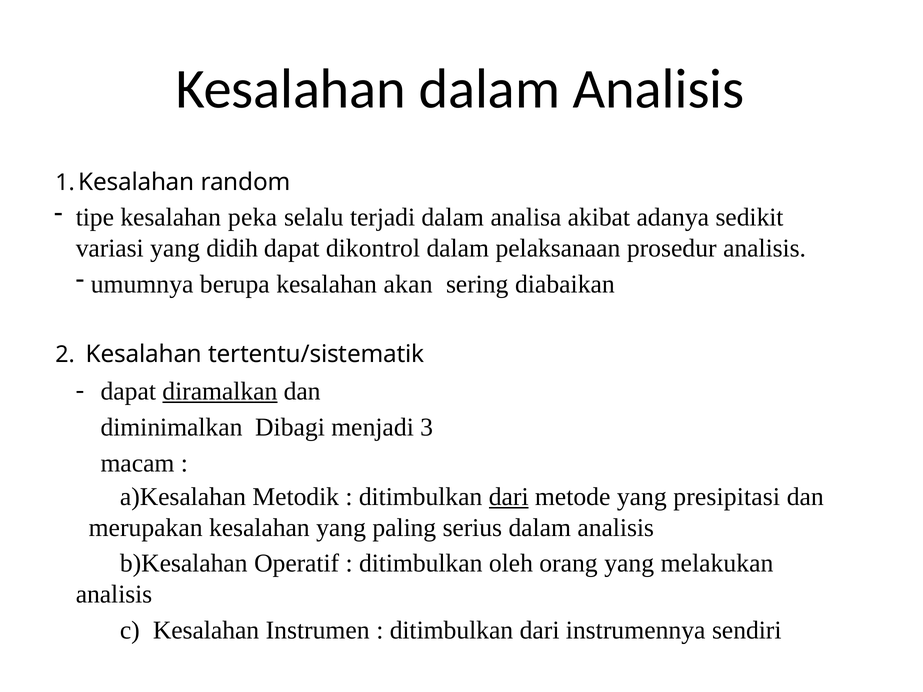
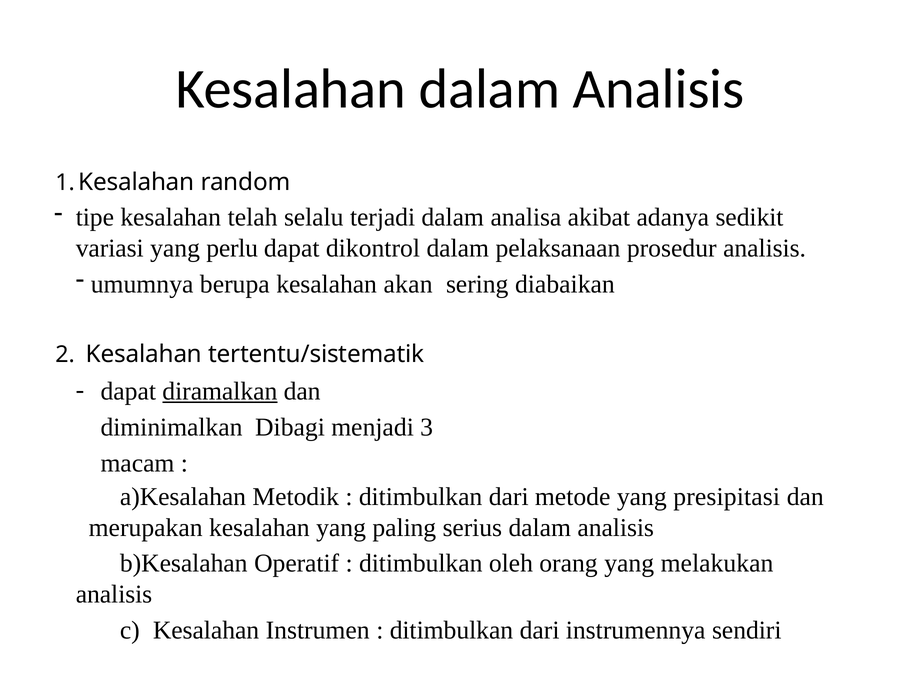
peka: peka -> telah (253, 217)
didih: didih -> perlu (232, 248)
dari underline: present -> none (509, 497)
